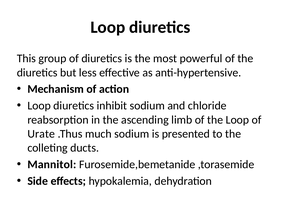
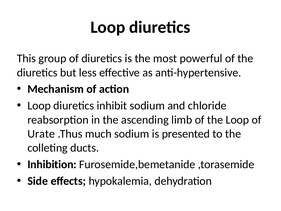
Mannitol: Mannitol -> Inhibition (52, 164)
